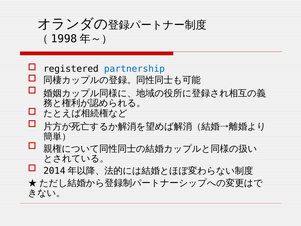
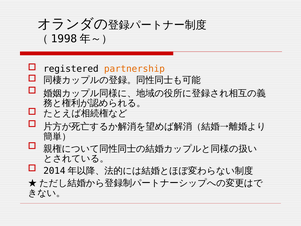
partnership colour: blue -> orange (134, 69)
